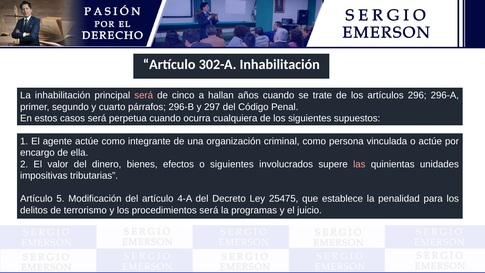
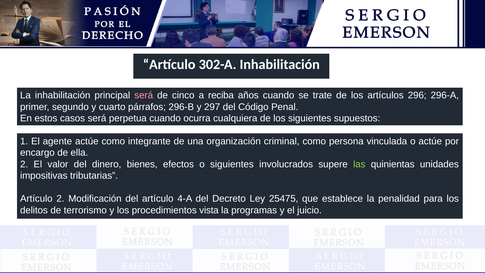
hallan: hallan -> reciba (221, 95)
las colour: pink -> light green (359, 164)
Artículo 5: 5 -> 2 (60, 199)
procedimientos será: será -> vista (209, 210)
